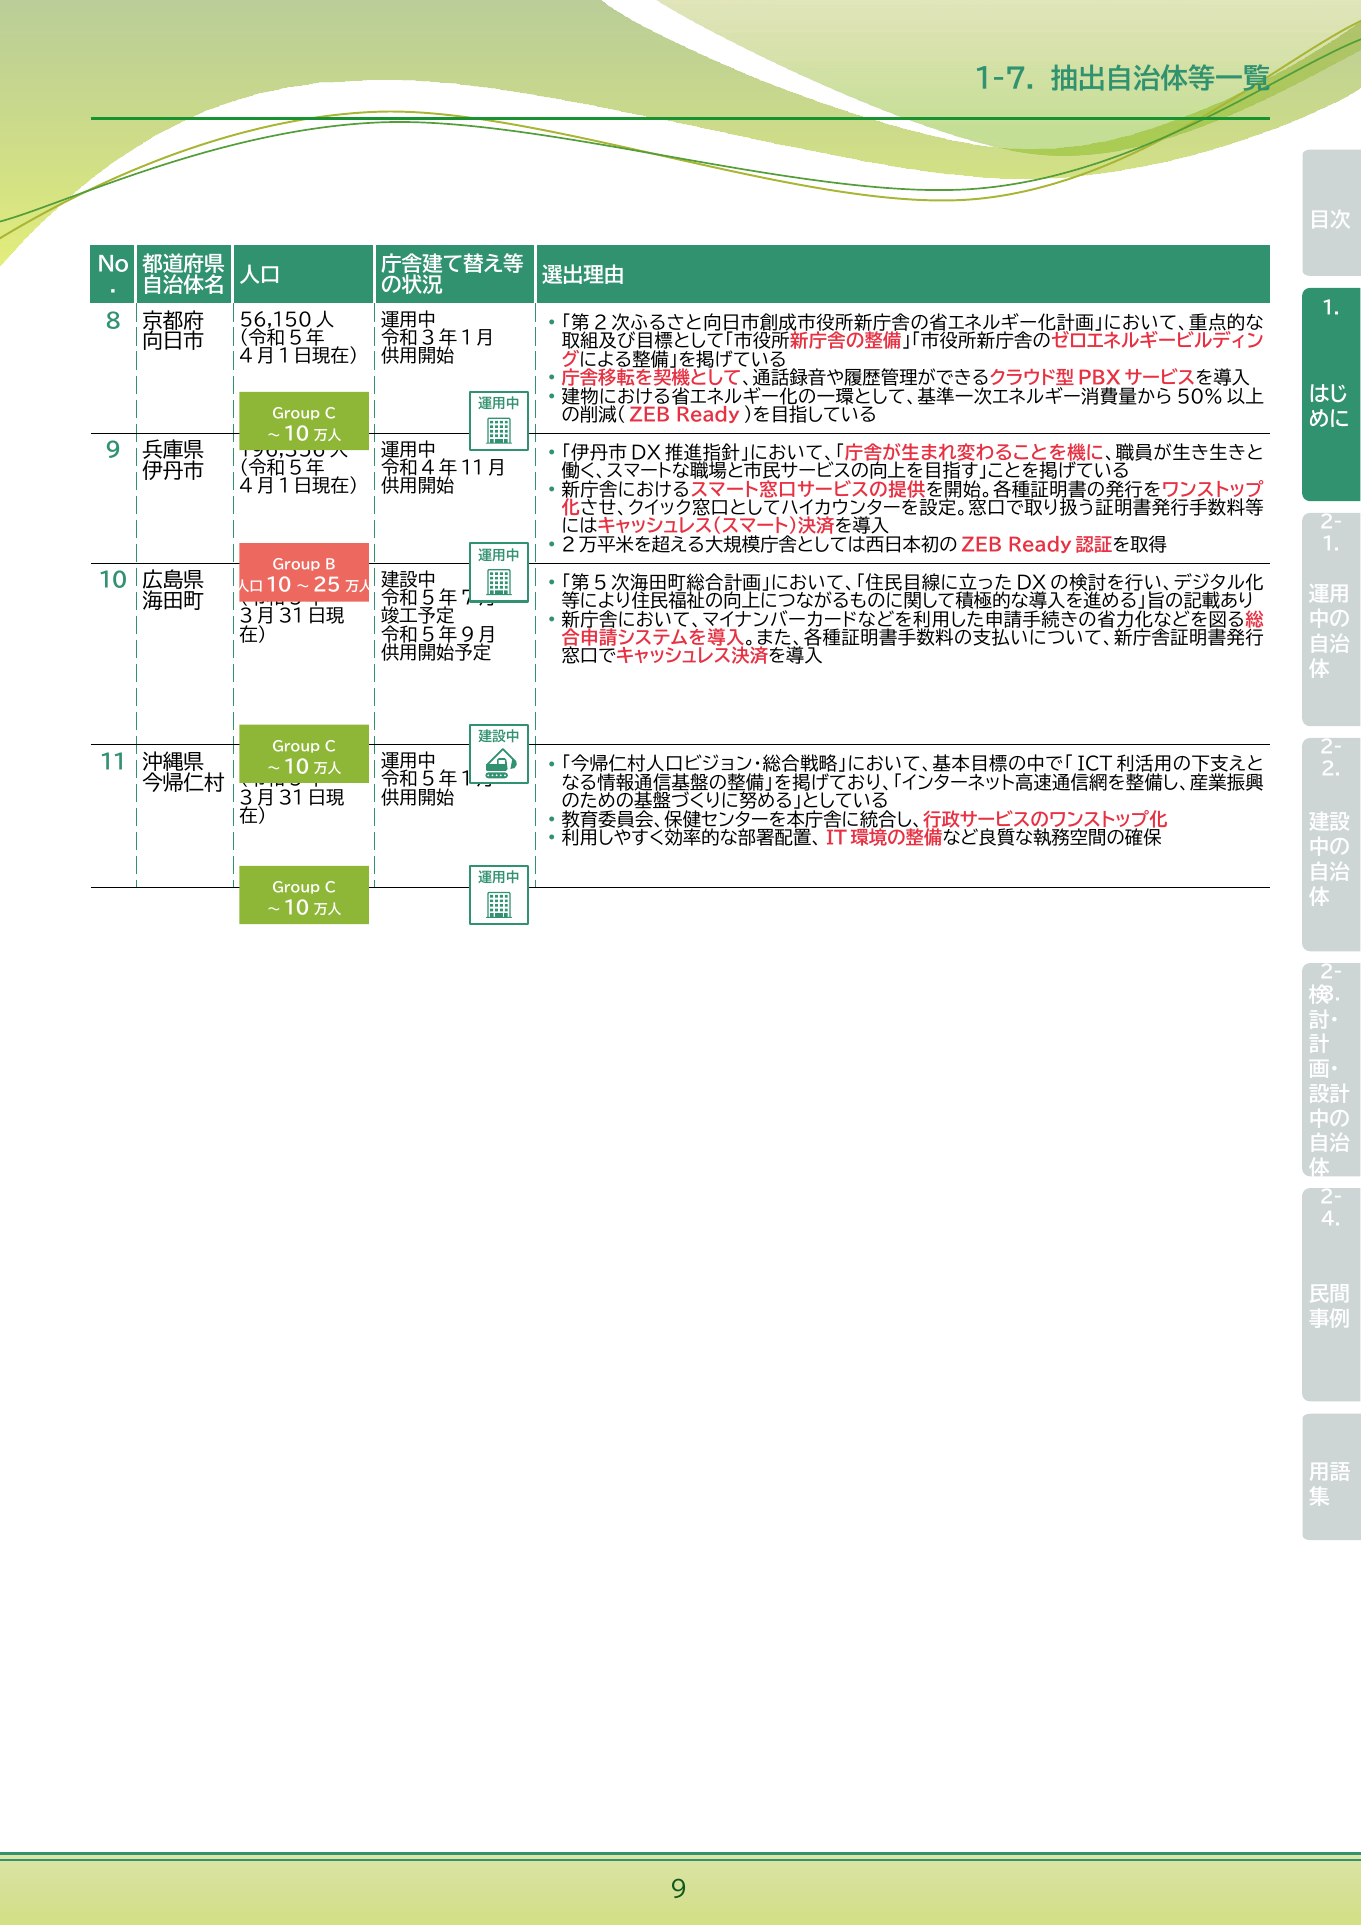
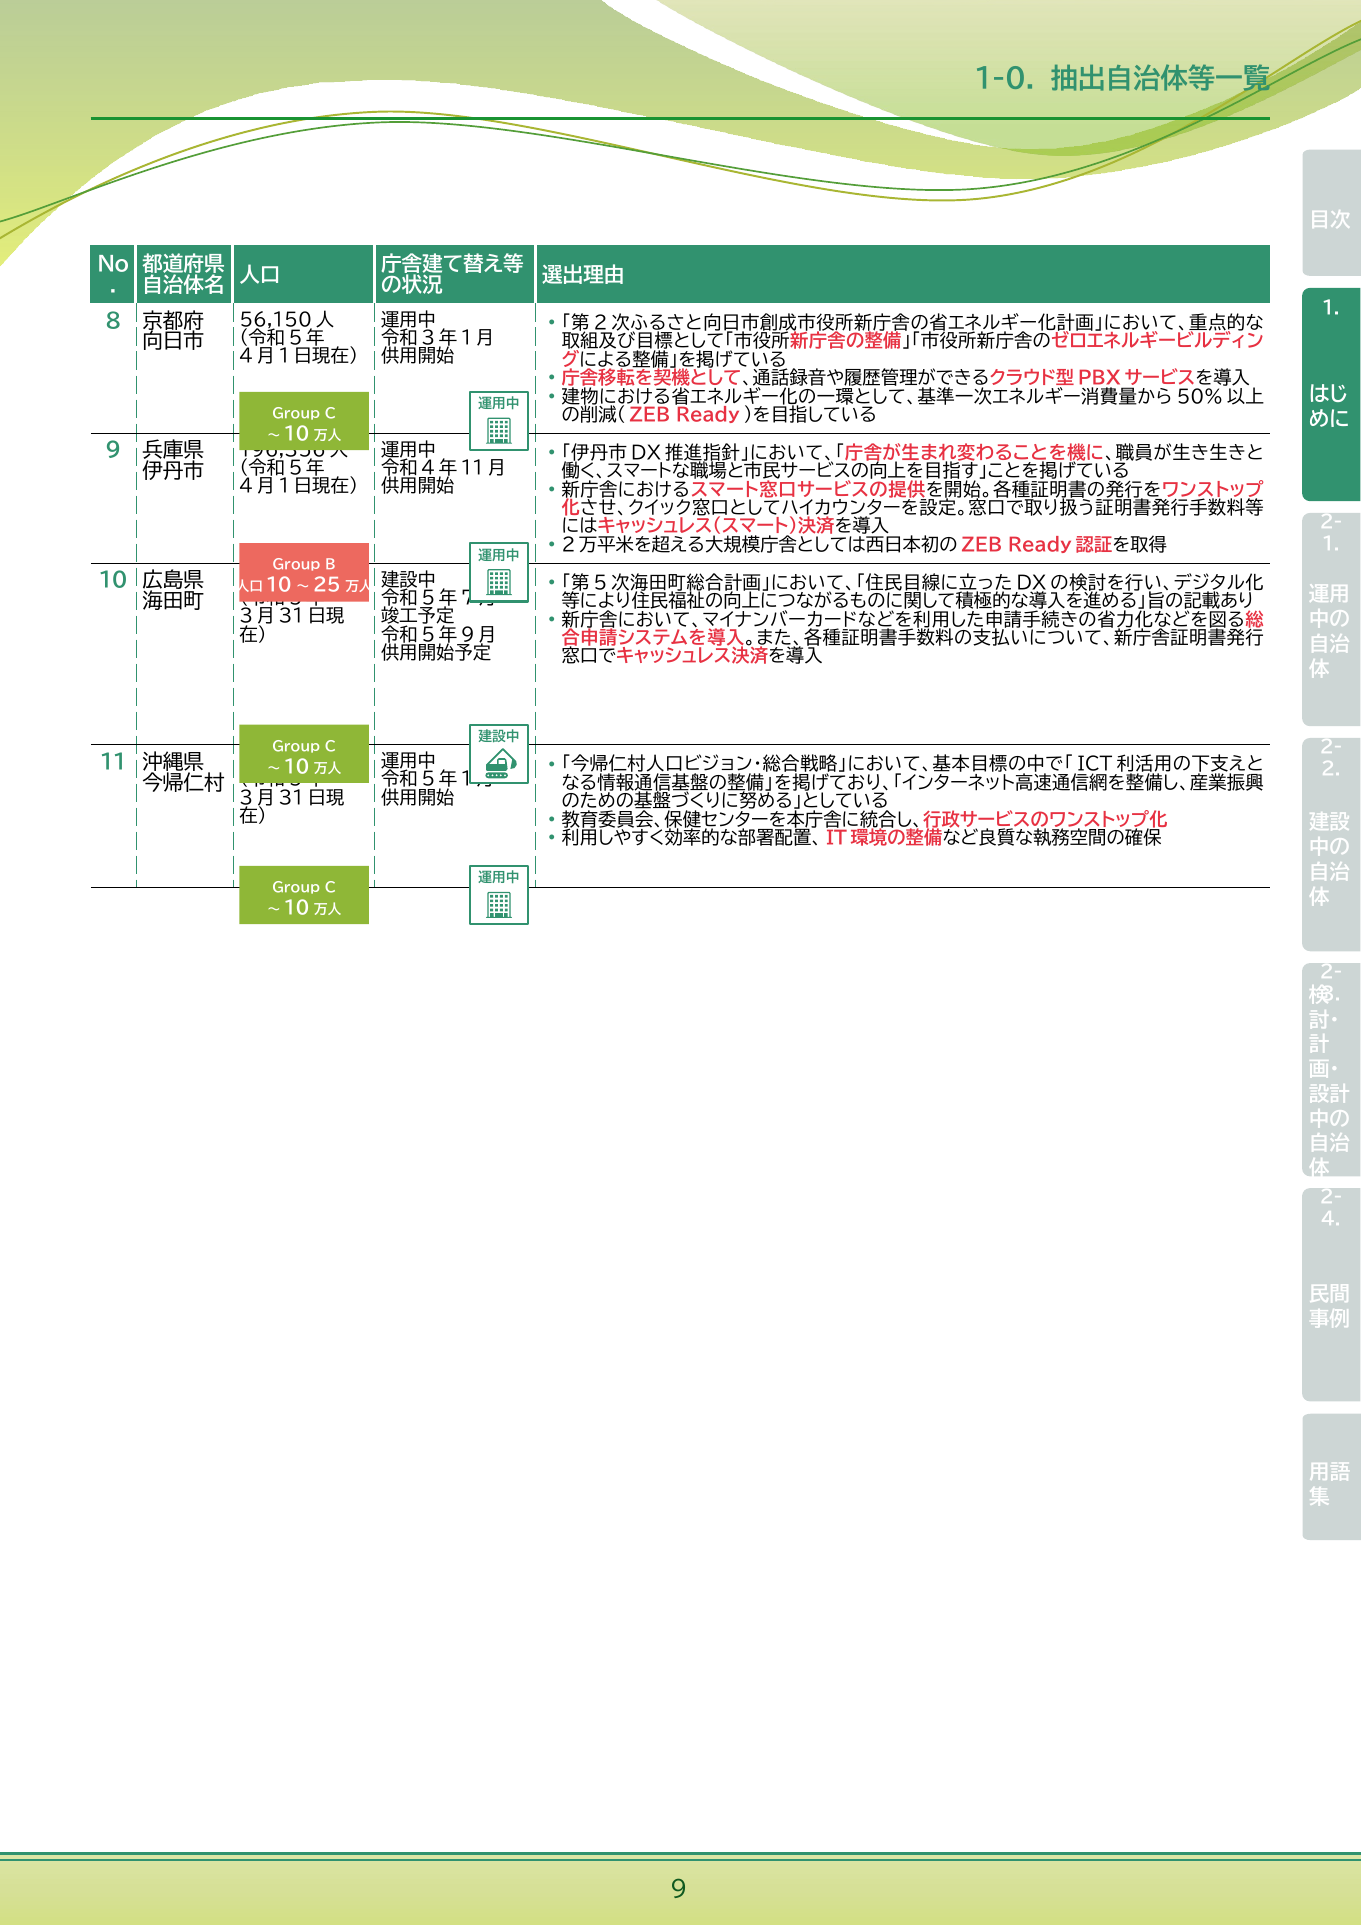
1-7: 1-7 -> 1-0 (1005, 80)
